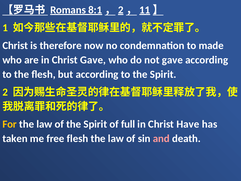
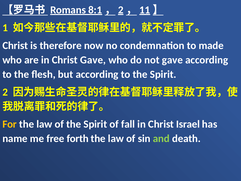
full: full -> fall (128, 124)
Have: Have -> Israel (188, 124)
taken: taken -> name (15, 138)
free flesh: flesh -> forth (78, 138)
and colour: pink -> light green (161, 138)
